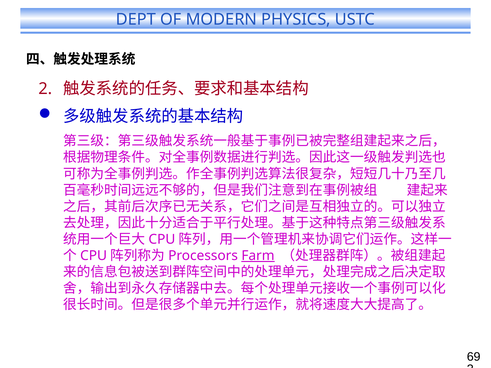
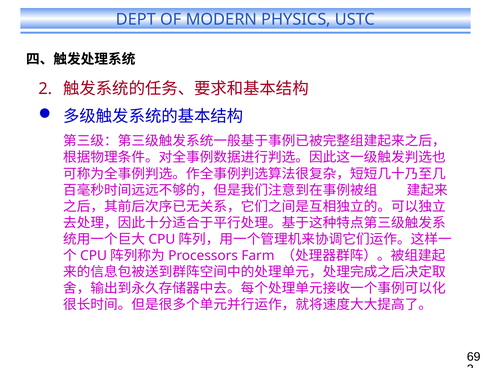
Farm underline: present -> none (258, 256)
